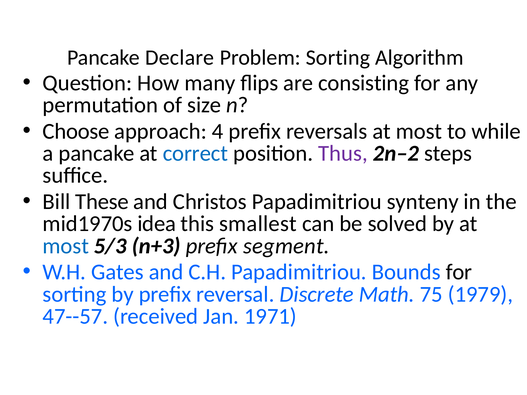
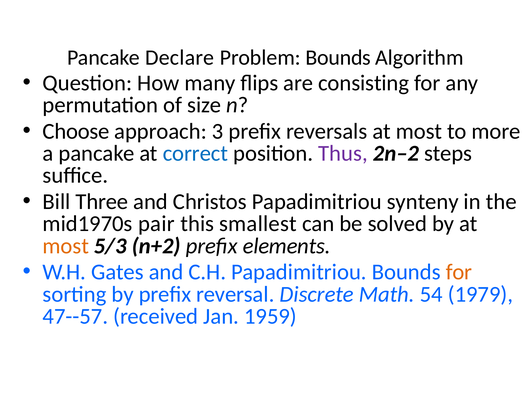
Problem Sorting: Sorting -> Bounds (338, 58)
4: 4 -> 3 (218, 131)
while: while -> more (496, 131)
These: These -> Three (102, 202)
idea: idea -> pair (156, 224)
most colour: blue -> orange (66, 246)
n+3: n+3 -> n+2 (156, 246)
segment: segment -> elements (287, 246)
for colour: black -> orange (459, 272)
75: 75 -> 54 (431, 294)
1971: 1971 -> 1959 (270, 316)
